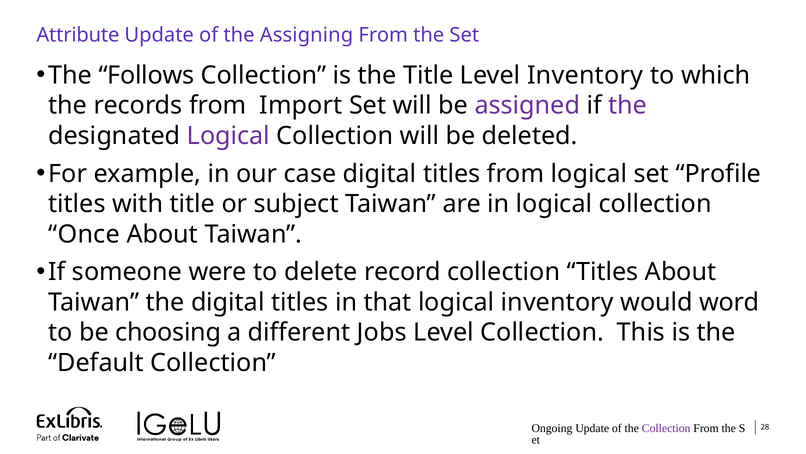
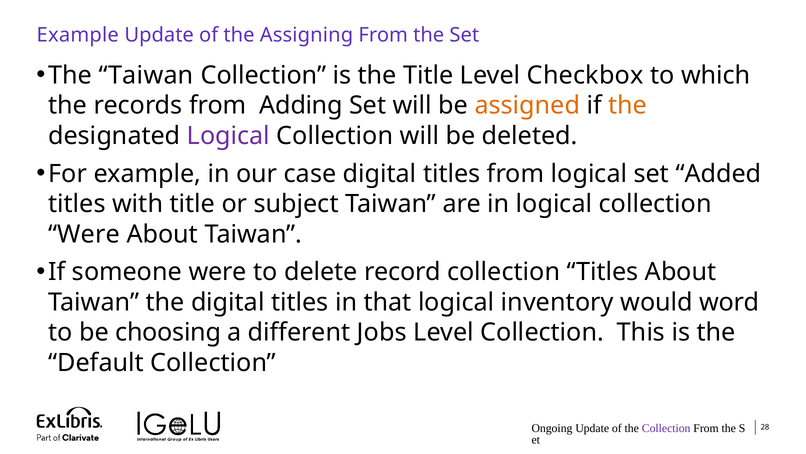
Attribute: Attribute -> Example (78, 35)
The Follows: Follows -> Taiwan (146, 75)
Level Inventory: Inventory -> Checkbox (585, 75)
Import: Import -> Adding (301, 105)
assigned colour: purple -> orange (527, 105)
the colour: purple -> orange (628, 105)
Profile: Profile -> Added (718, 174)
Once: Once -> Were (84, 234)
